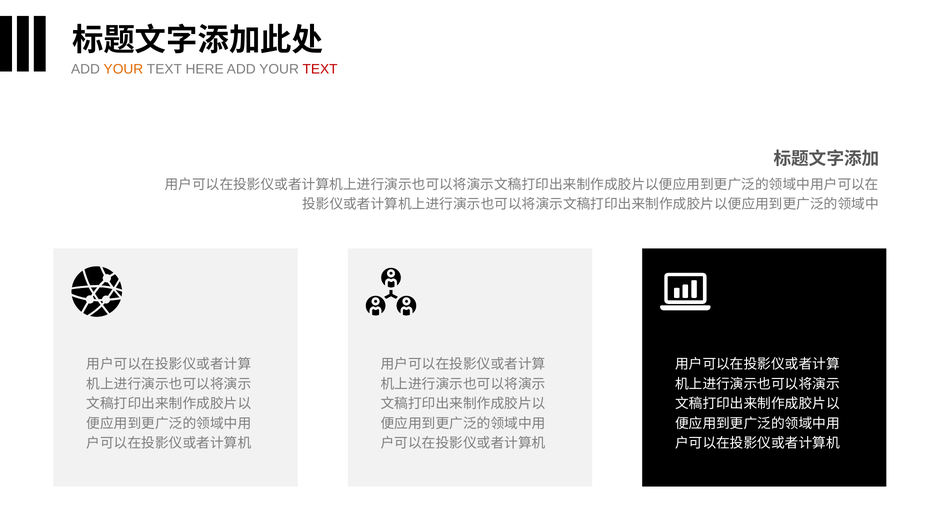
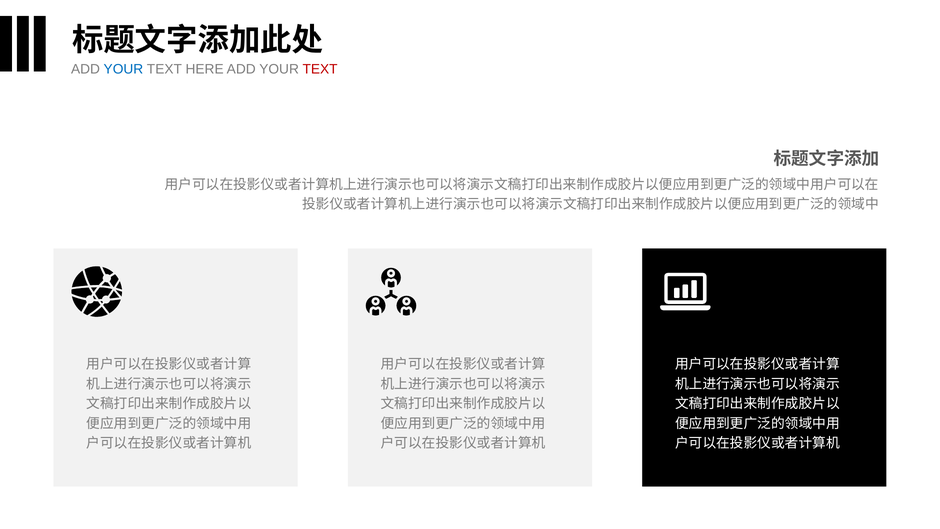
YOUR colour: orange -> blue (123, 69)
